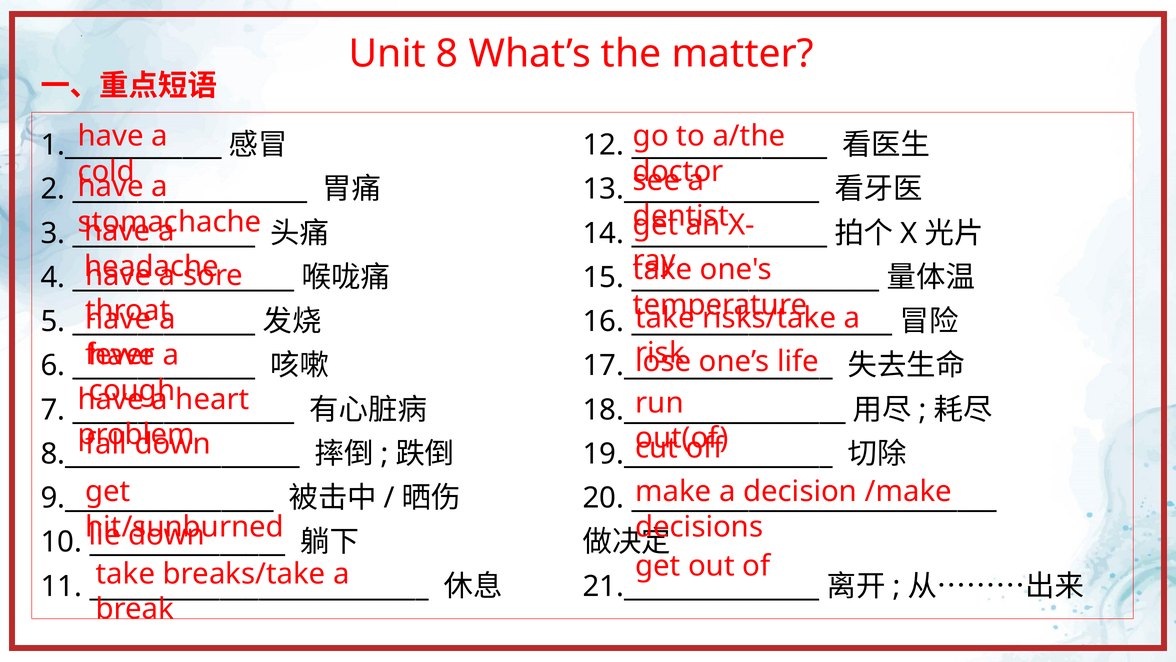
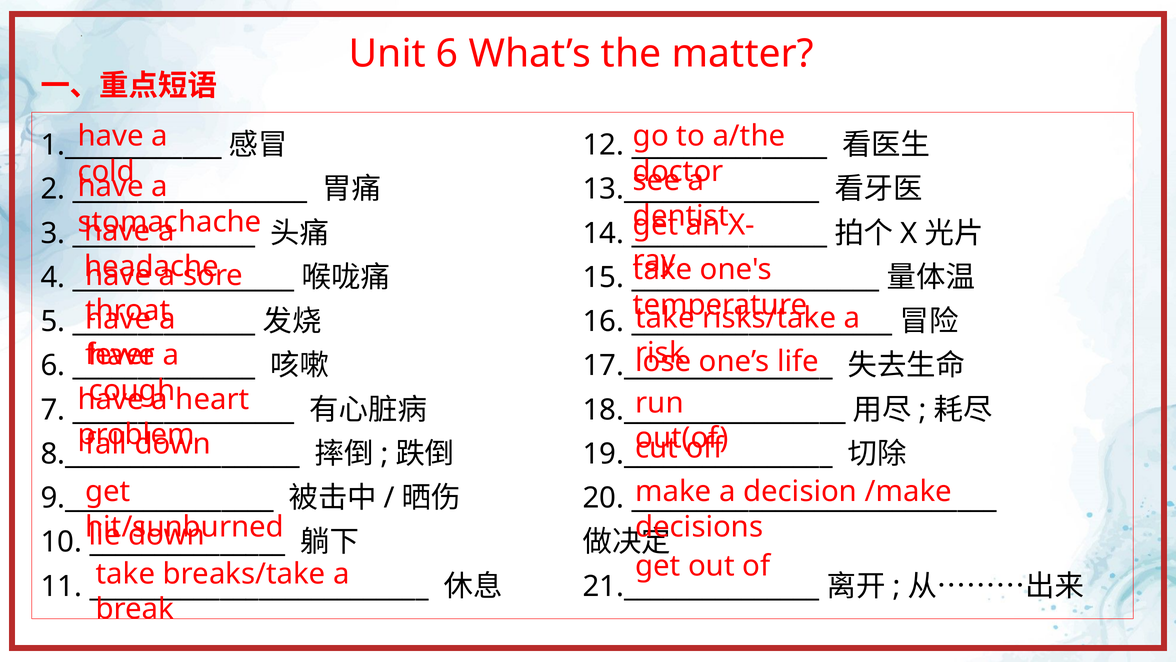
Unit 8: 8 -> 6 (447, 54)
